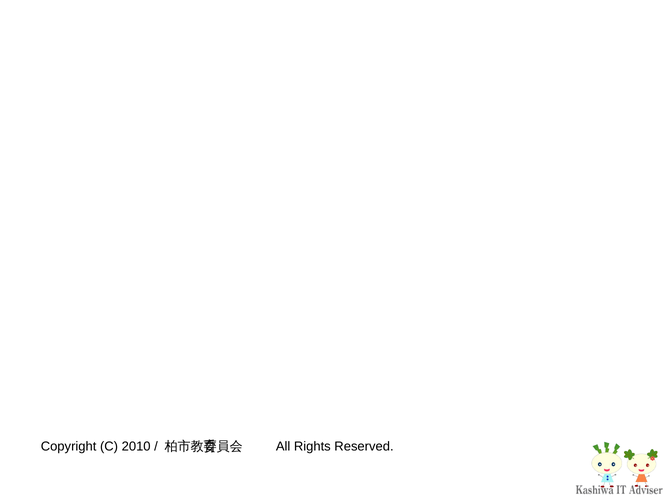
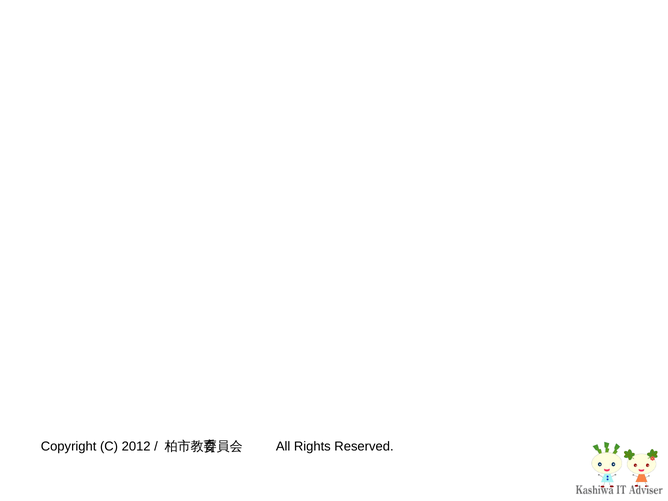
2010: 2010 -> 2012 (136, 447)
